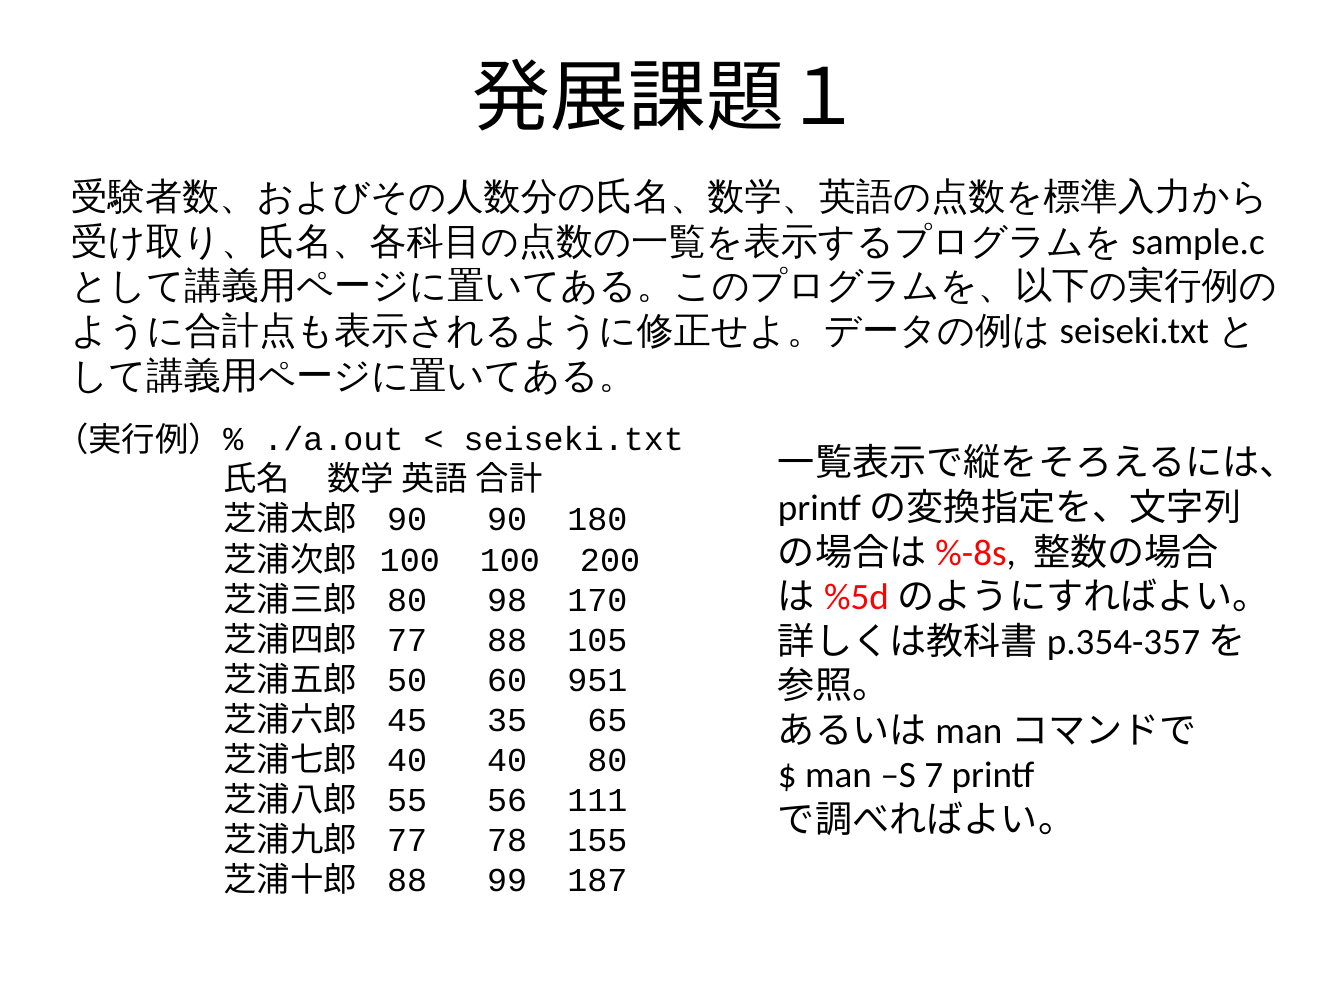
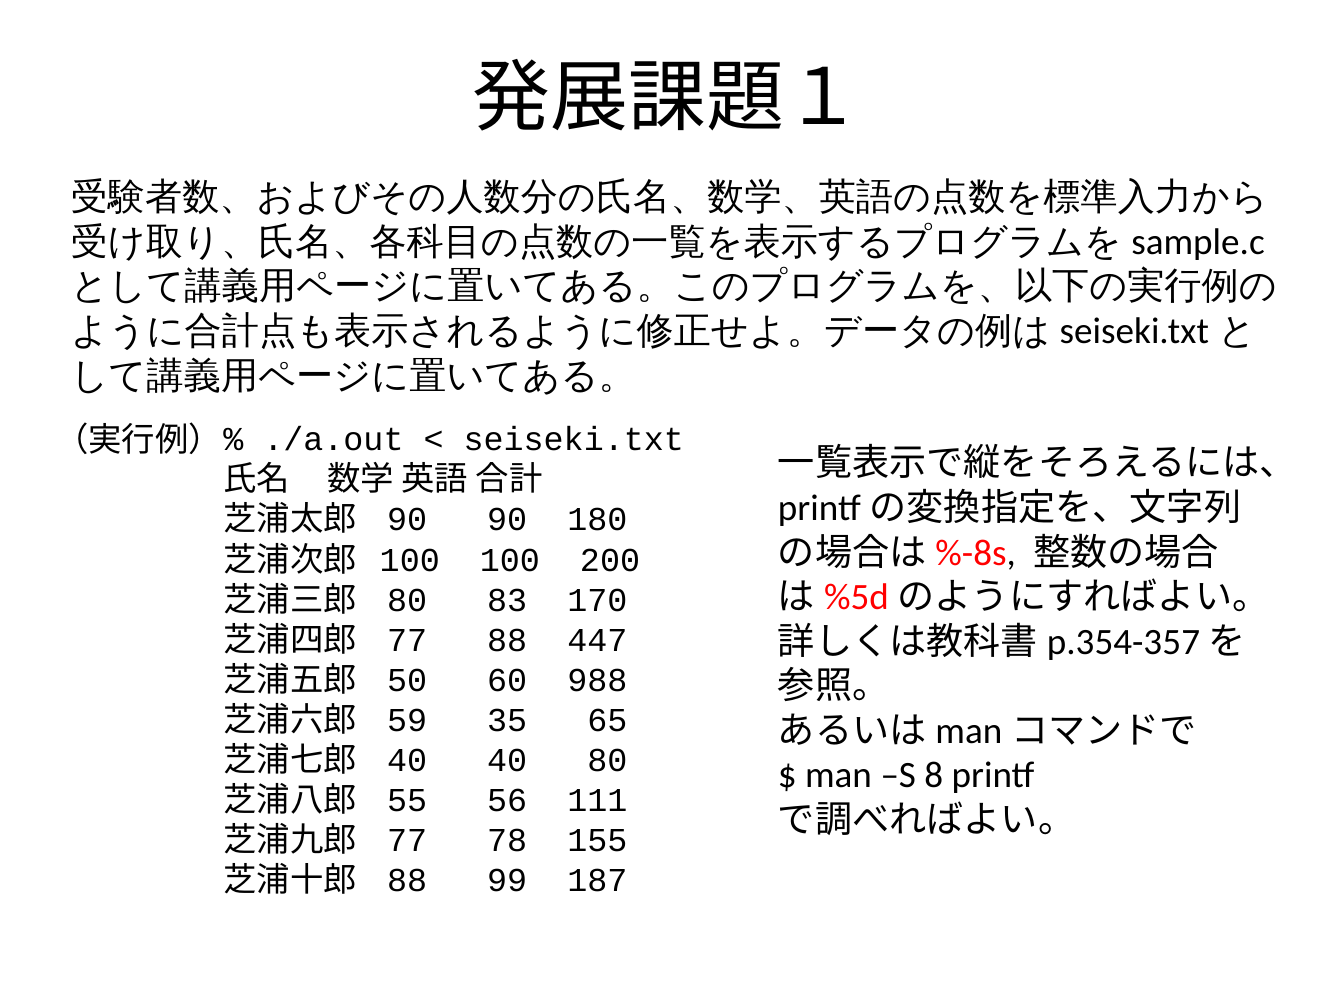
98: 98 -> 83 (507, 600)
105: 105 -> 447 (597, 640)
951: 951 -> 988 (597, 680)
45: 45 -> 59 (407, 720)
7: 7 -> 8 (934, 775)
